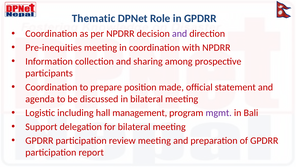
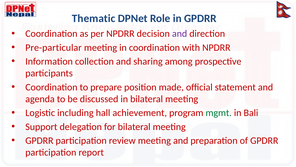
Pre-inequities: Pre-inequities -> Pre-particular (54, 47)
management: management -> achievement (140, 113)
mgmt colour: purple -> green (219, 113)
